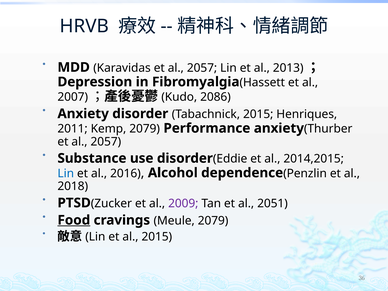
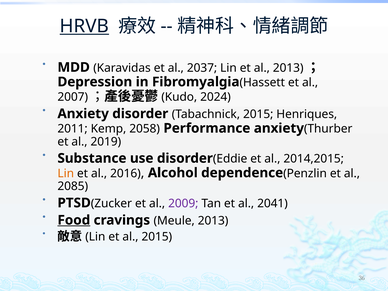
HRVB underline: none -> present (84, 26)
Karavidas et al 2057: 2057 -> 2037 (202, 68)
2086: 2086 -> 2024 (216, 97)
Kemp 2079: 2079 -> 2058 (145, 129)
2057: 2057 -> 2019 (106, 142)
Lin colour: blue -> orange (66, 173)
2018: 2018 -> 2085 (73, 186)
2051: 2051 -> 2041 (272, 203)
Meule 2079: 2079 -> 2013 (213, 221)
